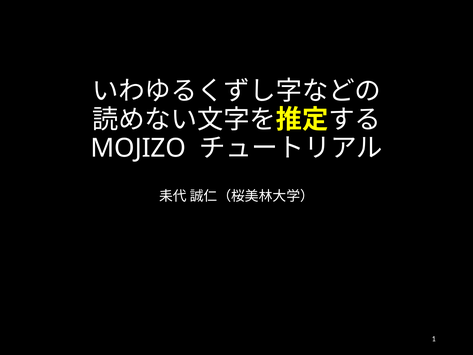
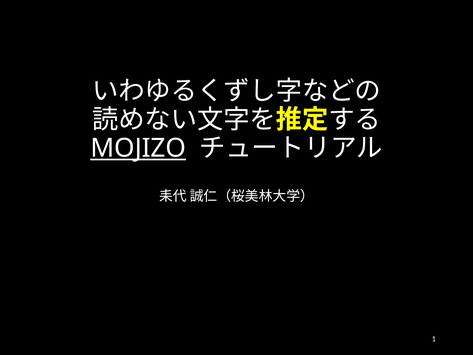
MOJIZO underline: none -> present (138, 148)
